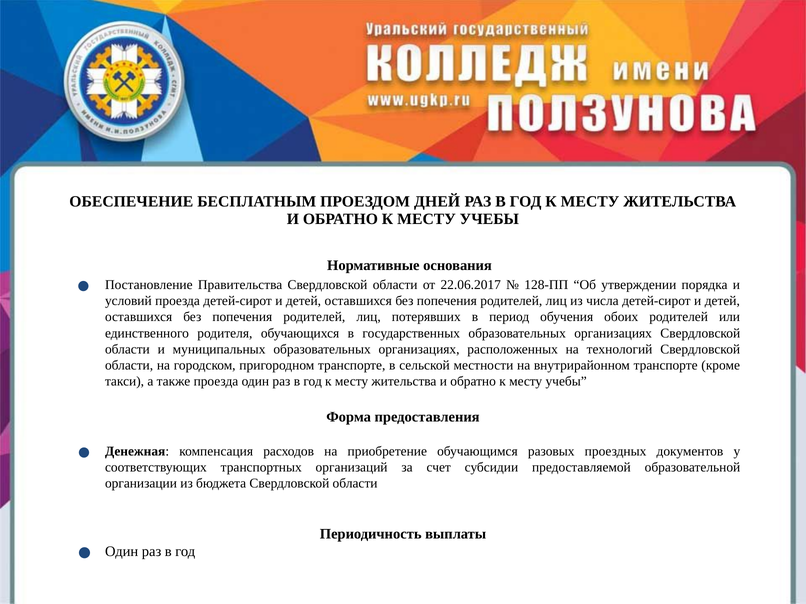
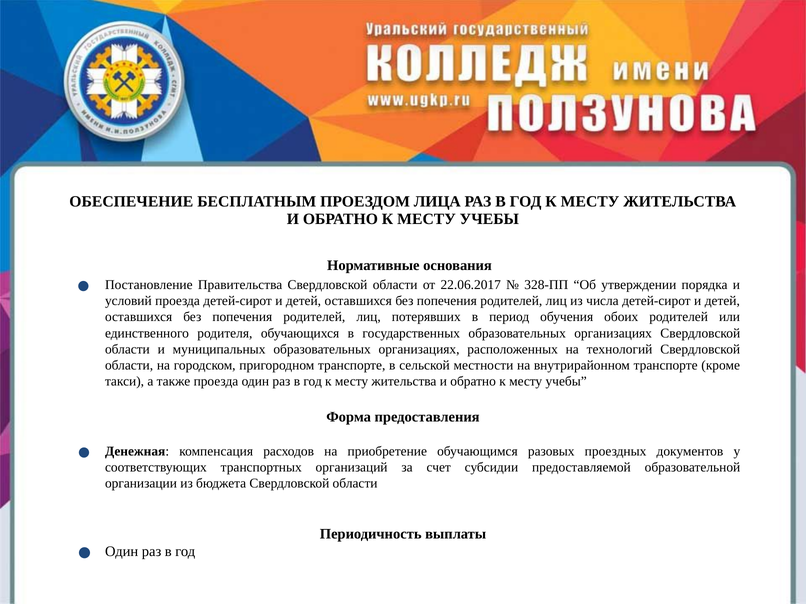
ДНЕЙ: ДНЕЙ -> ЛИЦА (437, 202)
128-ПП: 128-ПП -> 328-ПП (546, 285)
